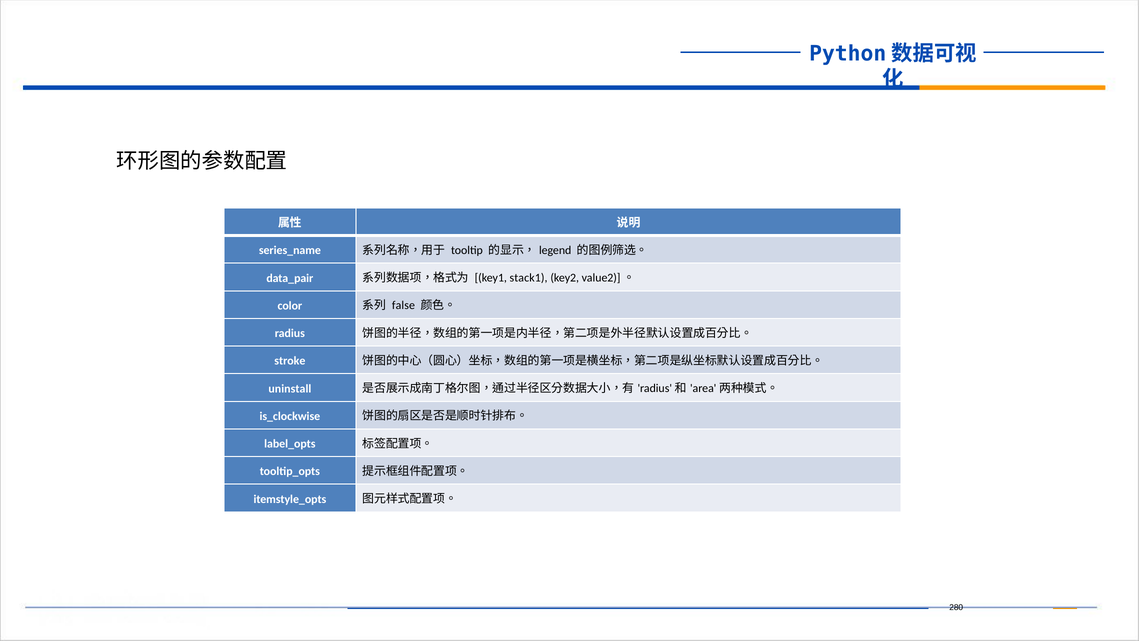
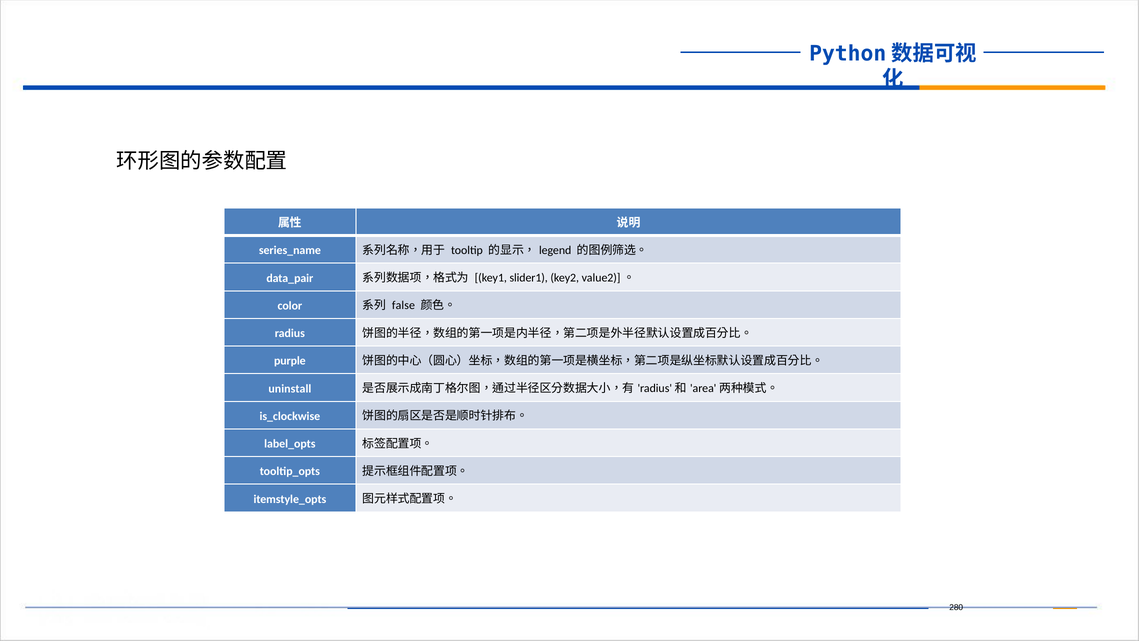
stack1: stack1 -> slider1 (529, 278)
stroke: stroke -> purple (290, 361)
